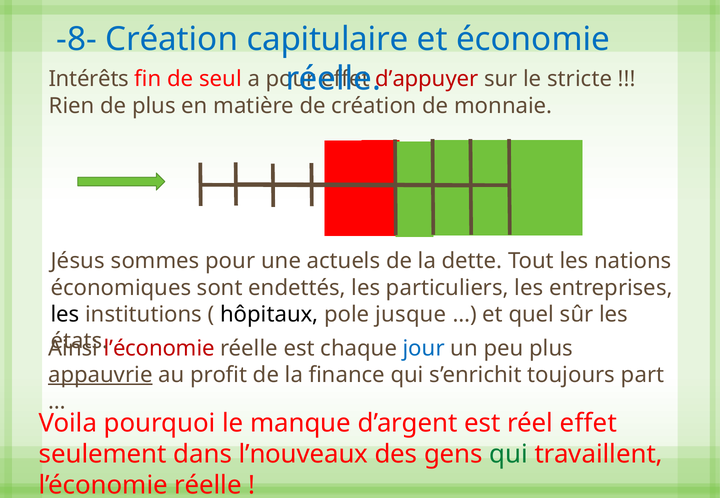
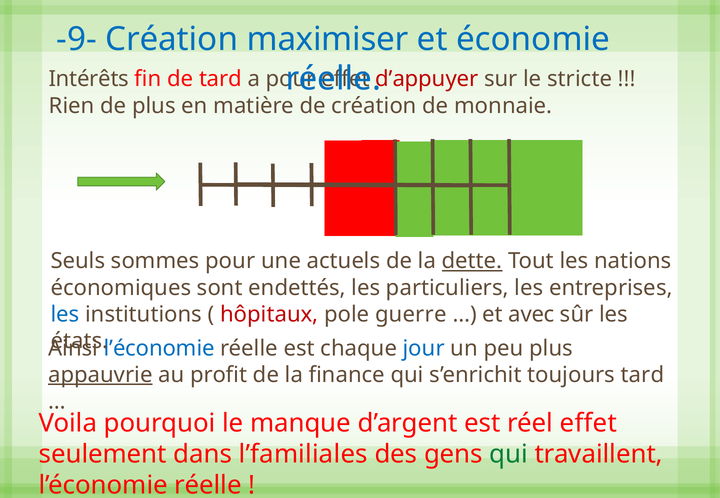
-8-: -8- -> -9- (77, 39)
capitulaire: capitulaire -> maximiser (328, 39)
de seul: seul -> tard (220, 79)
Jésus: Jésus -> Seuls (78, 261)
dette underline: none -> present (472, 261)
les colour: black -> blue (65, 315)
hôpitaux colour: black -> red (269, 315)
jusque: jusque -> guerre (411, 315)
quel: quel -> avec (532, 315)
l’économie colour: red -> blue (159, 349)
toujours part: part -> tard (643, 375)
l’nouveaux: l’nouveaux -> l’familiales (303, 454)
